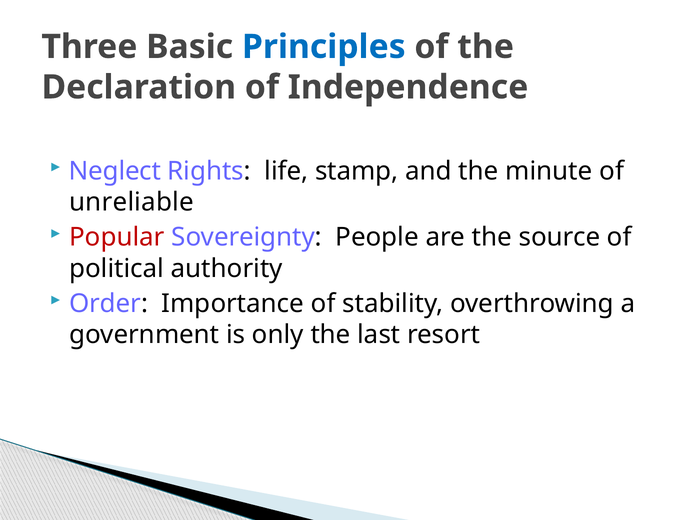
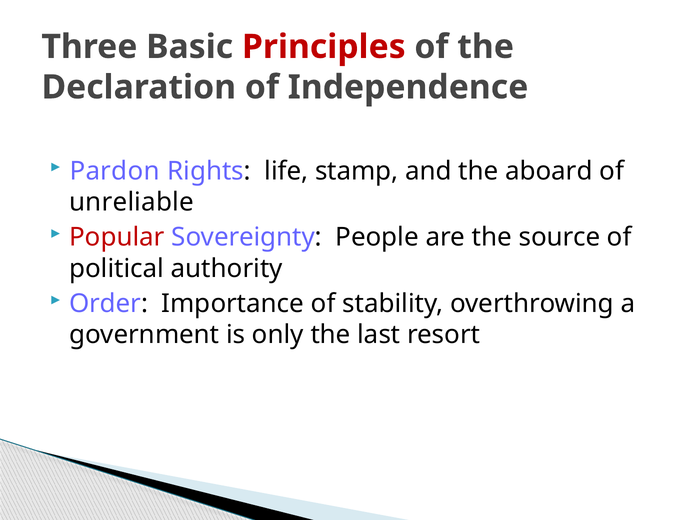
Principles colour: blue -> red (324, 47)
Neglect: Neglect -> Pardon (115, 171)
minute: minute -> aboard (549, 171)
